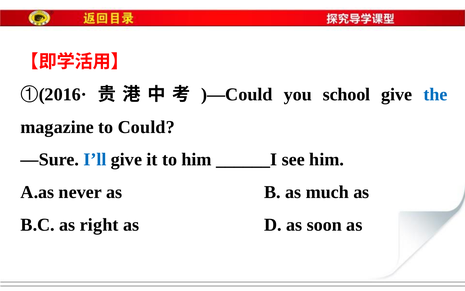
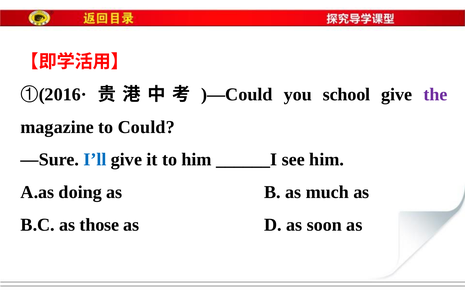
the colour: blue -> purple (436, 94)
never: never -> doing (80, 192)
right: right -> those (99, 225)
